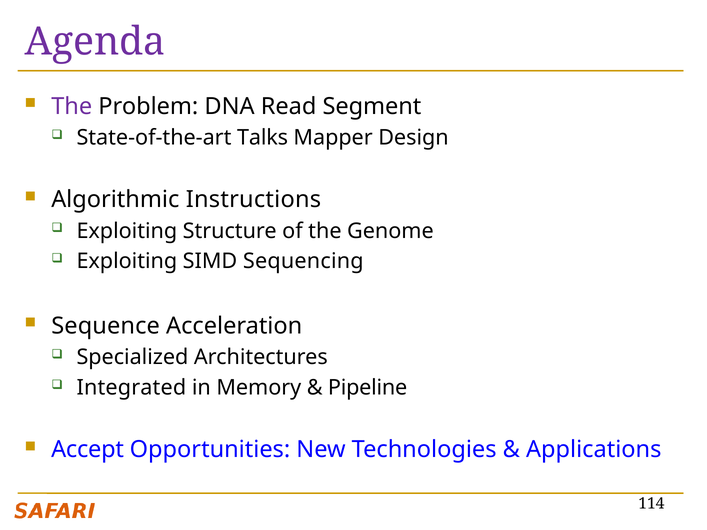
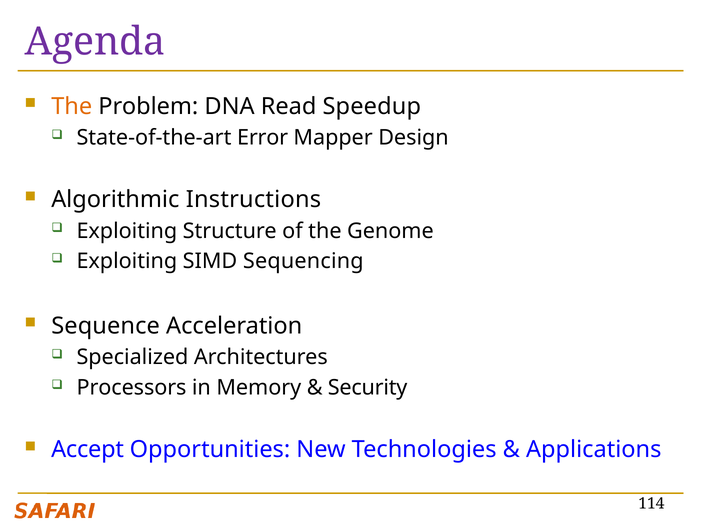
The colour: purple -> orange (72, 106)
Segment: Segment -> Speedup (372, 106)
Talks: Talks -> Error (263, 138)
Integrated: Integrated -> Processors (131, 388)
Pipeline: Pipeline -> Security (368, 388)
